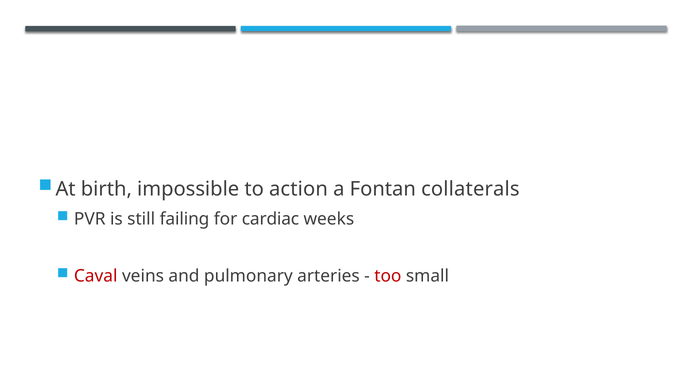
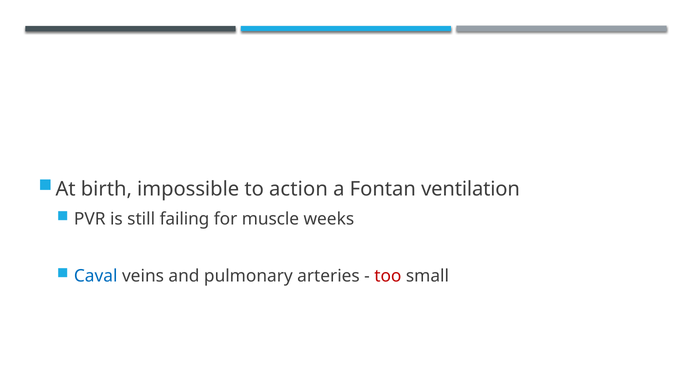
collaterals: collaterals -> ventilation (471, 189)
cardiac: cardiac -> muscle (270, 219)
Caval colour: red -> blue (96, 276)
